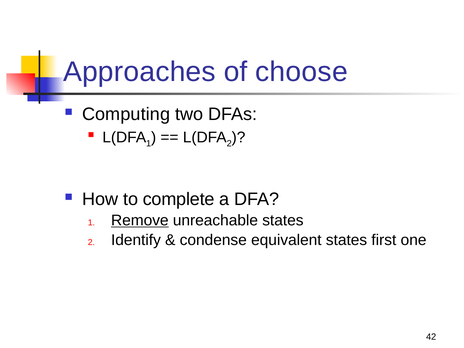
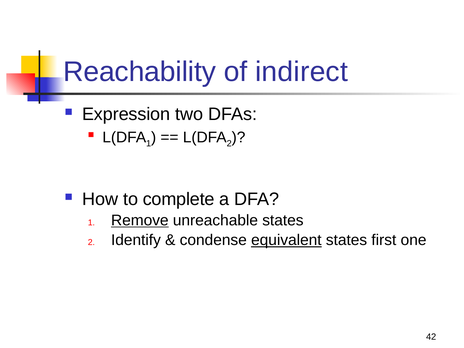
Approaches: Approaches -> Reachability (140, 72)
choose: choose -> indirect (302, 72)
Computing: Computing -> Expression (126, 114)
equivalent underline: none -> present (286, 240)
